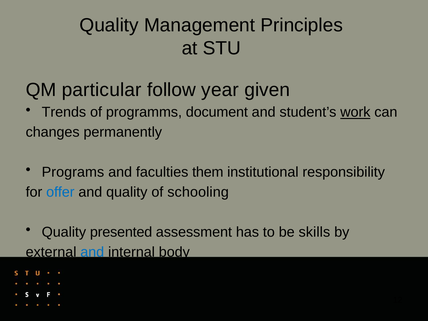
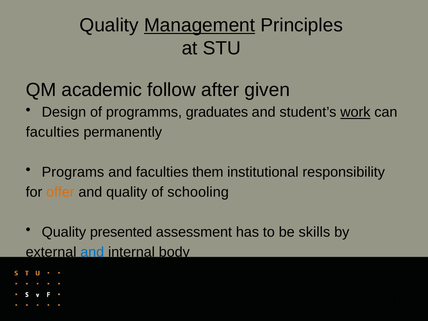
Management underline: none -> present (200, 25)
particular: particular -> academic (102, 90)
year: year -> after (220, 90)
Trends: Trends -> Design (64, 112)
document: document -> graduates (217, 112)
changes: changes -> faculties (53, 132)
offer colour: blue -> orange (60, 192)
